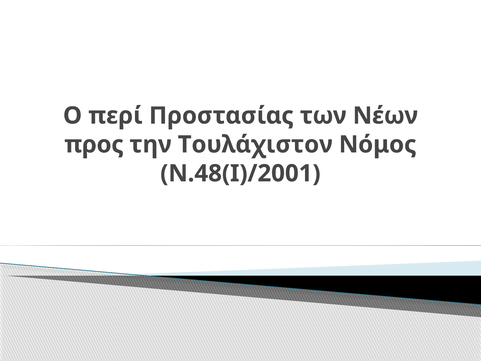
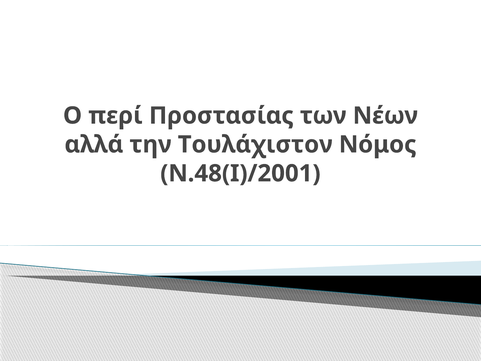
προς: προς -> αλλά (94, 144)
